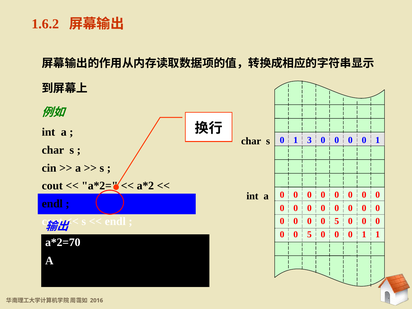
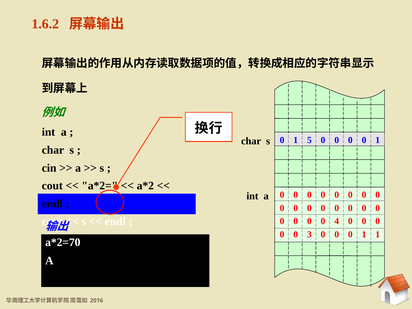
3: 3 -> 5 (309, 140)
5: 5 -> 4 (337, 221)
5: 5 -> 3 (309, 234)
